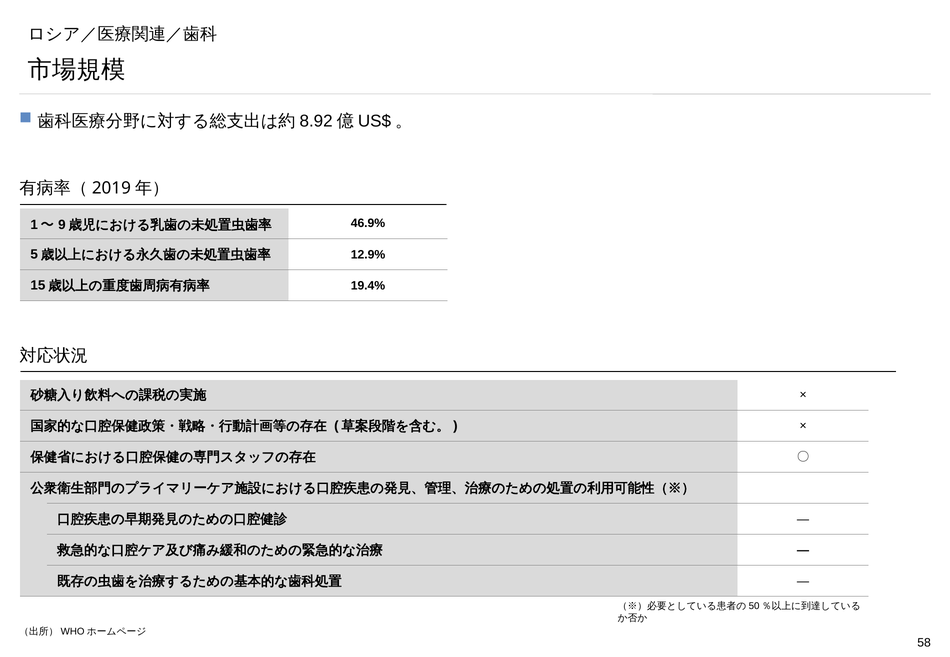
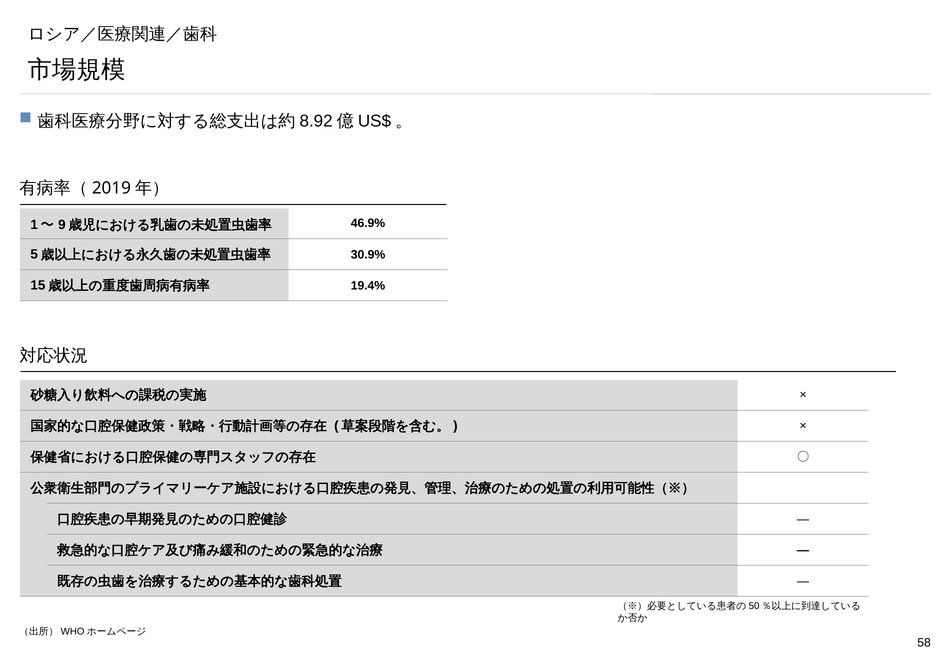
12.9%: 12.9% -> 30.9% (368, 255)
